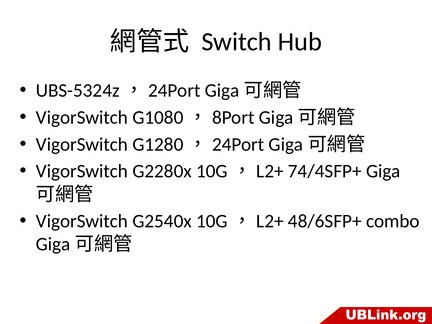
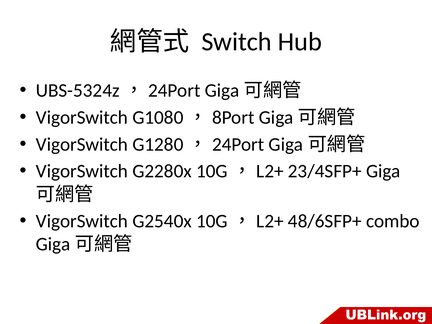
74/4SFP+: 74/4SFP+ -> 23/4SFP+ (325, 171)
